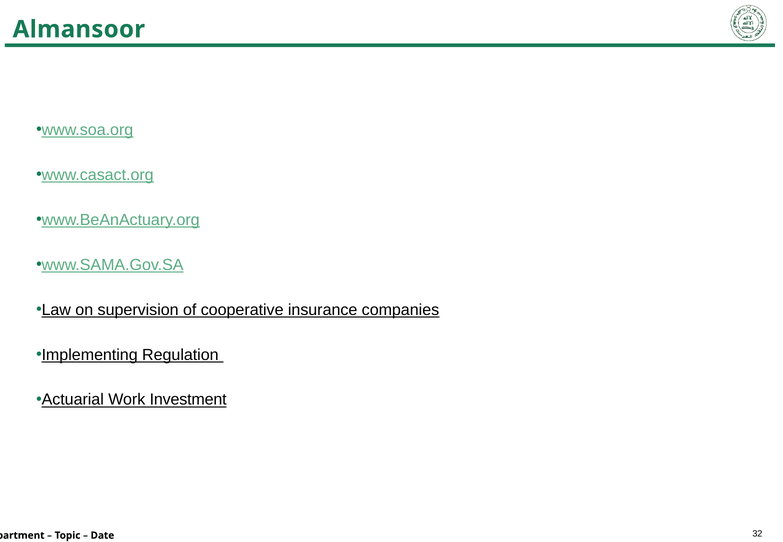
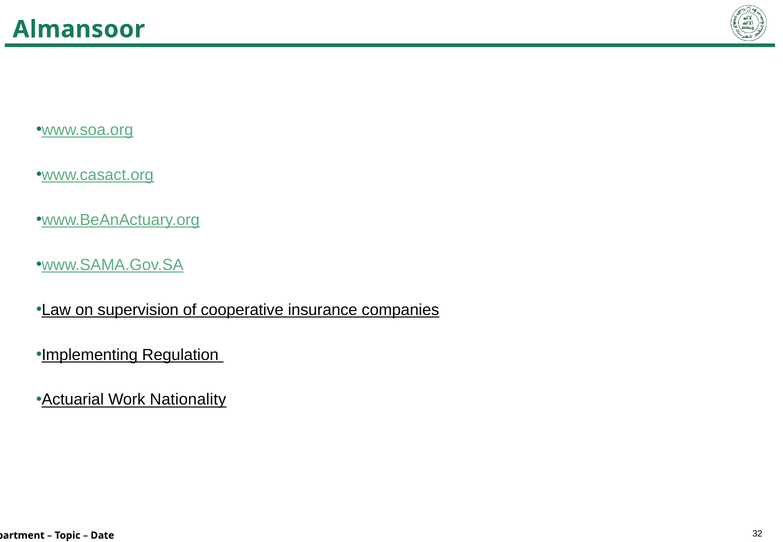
Investment: Investment -> Nationality (188, 400)
